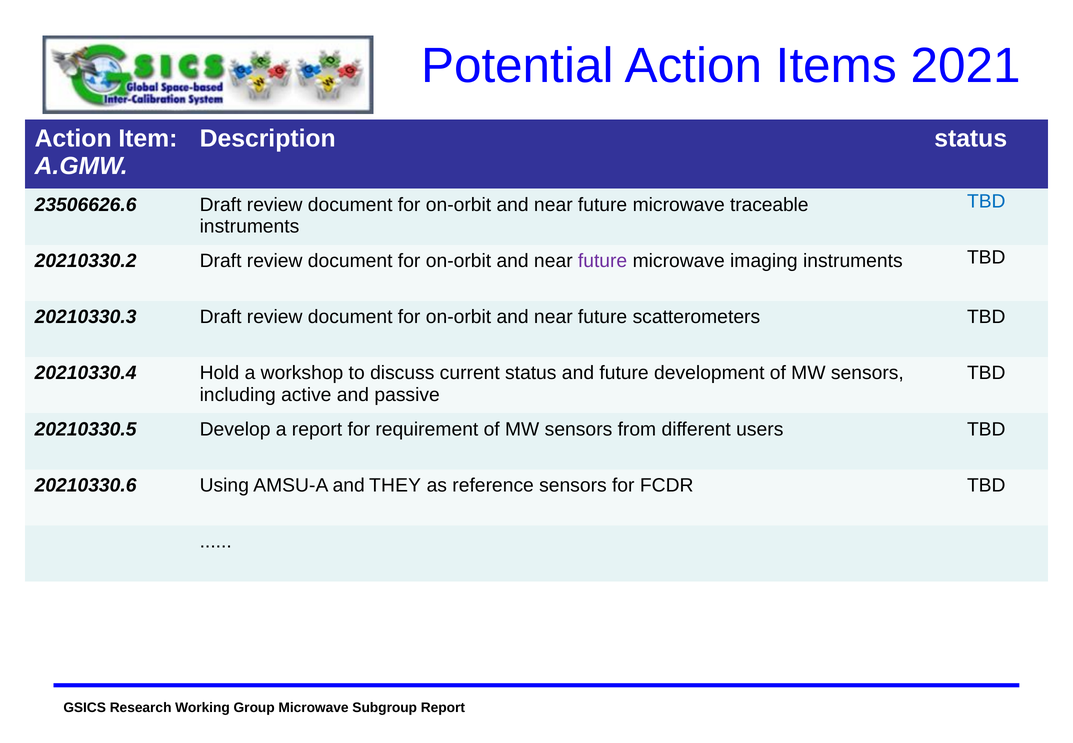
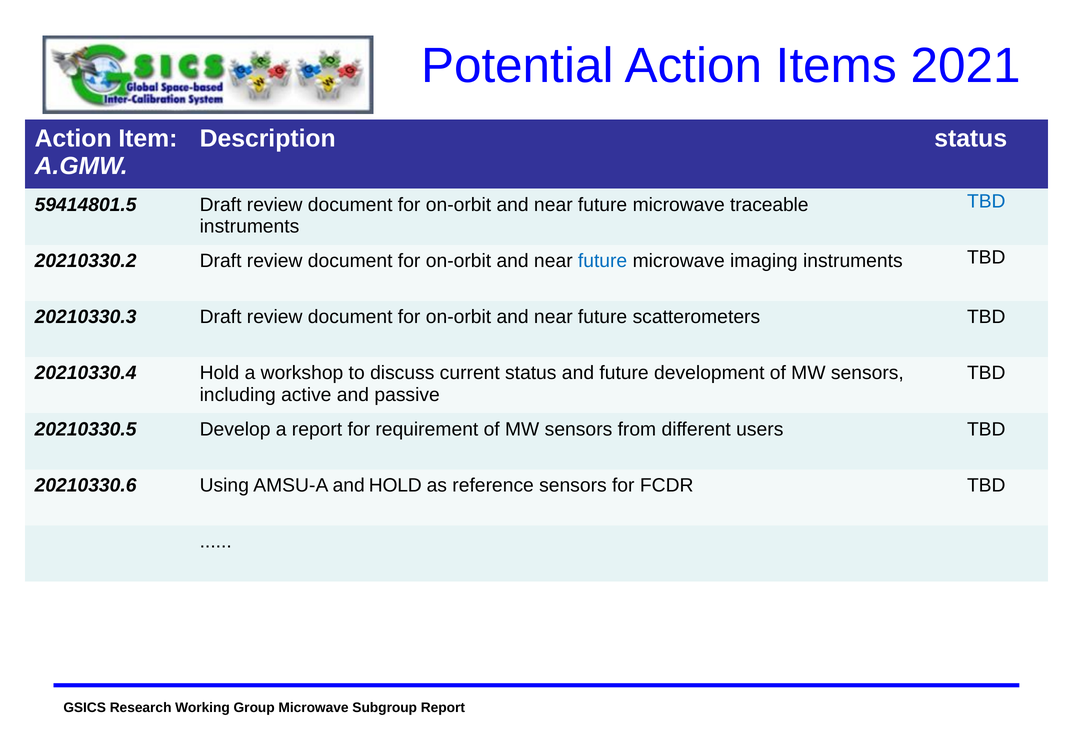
23506626.6: 23506626.6 -> 59414801.5 (86, 205)
future colour: purple -> blue (603, 261)
and THEY: THEY -> HOLD (395, 485)
